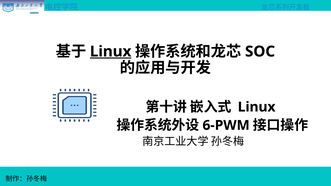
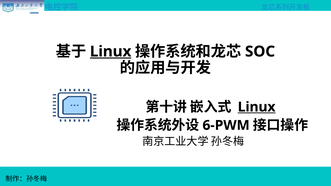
Linux underline: none -> present (257, 107)
